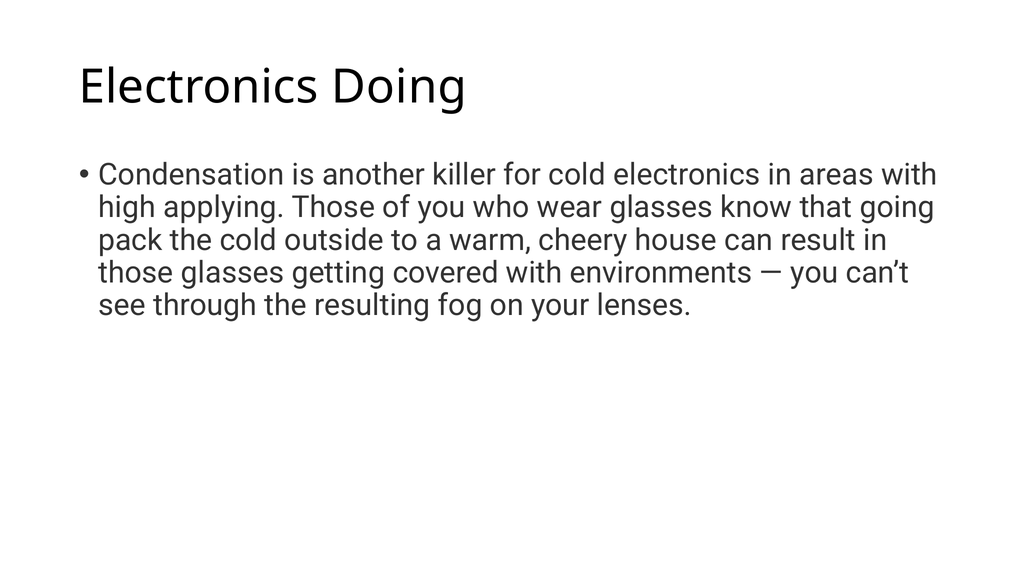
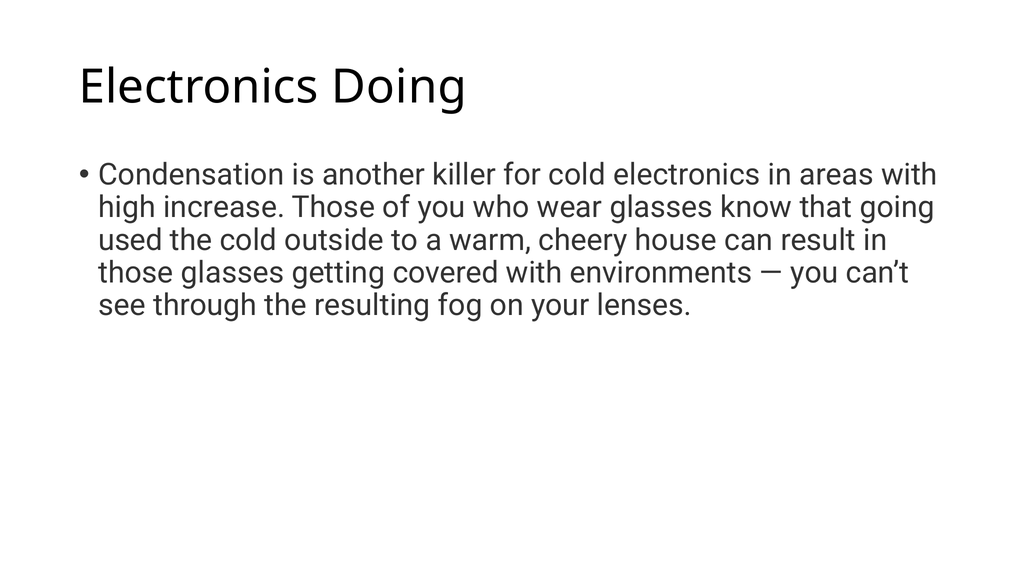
applying: applying -> increase (224, 208)
pack: pack -> used (130, 240)
